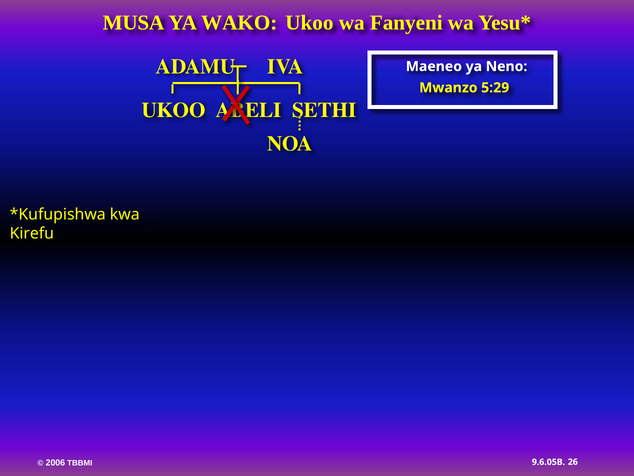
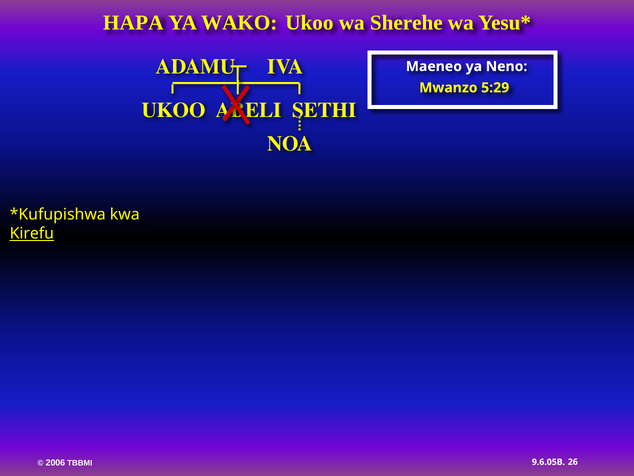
MUSA: MUSA -> HAPA (133, 23)
Fanyeni: Fanyeni -> Sherehe (406, 23)
Kirefu underline: none -> present (32, 233)
